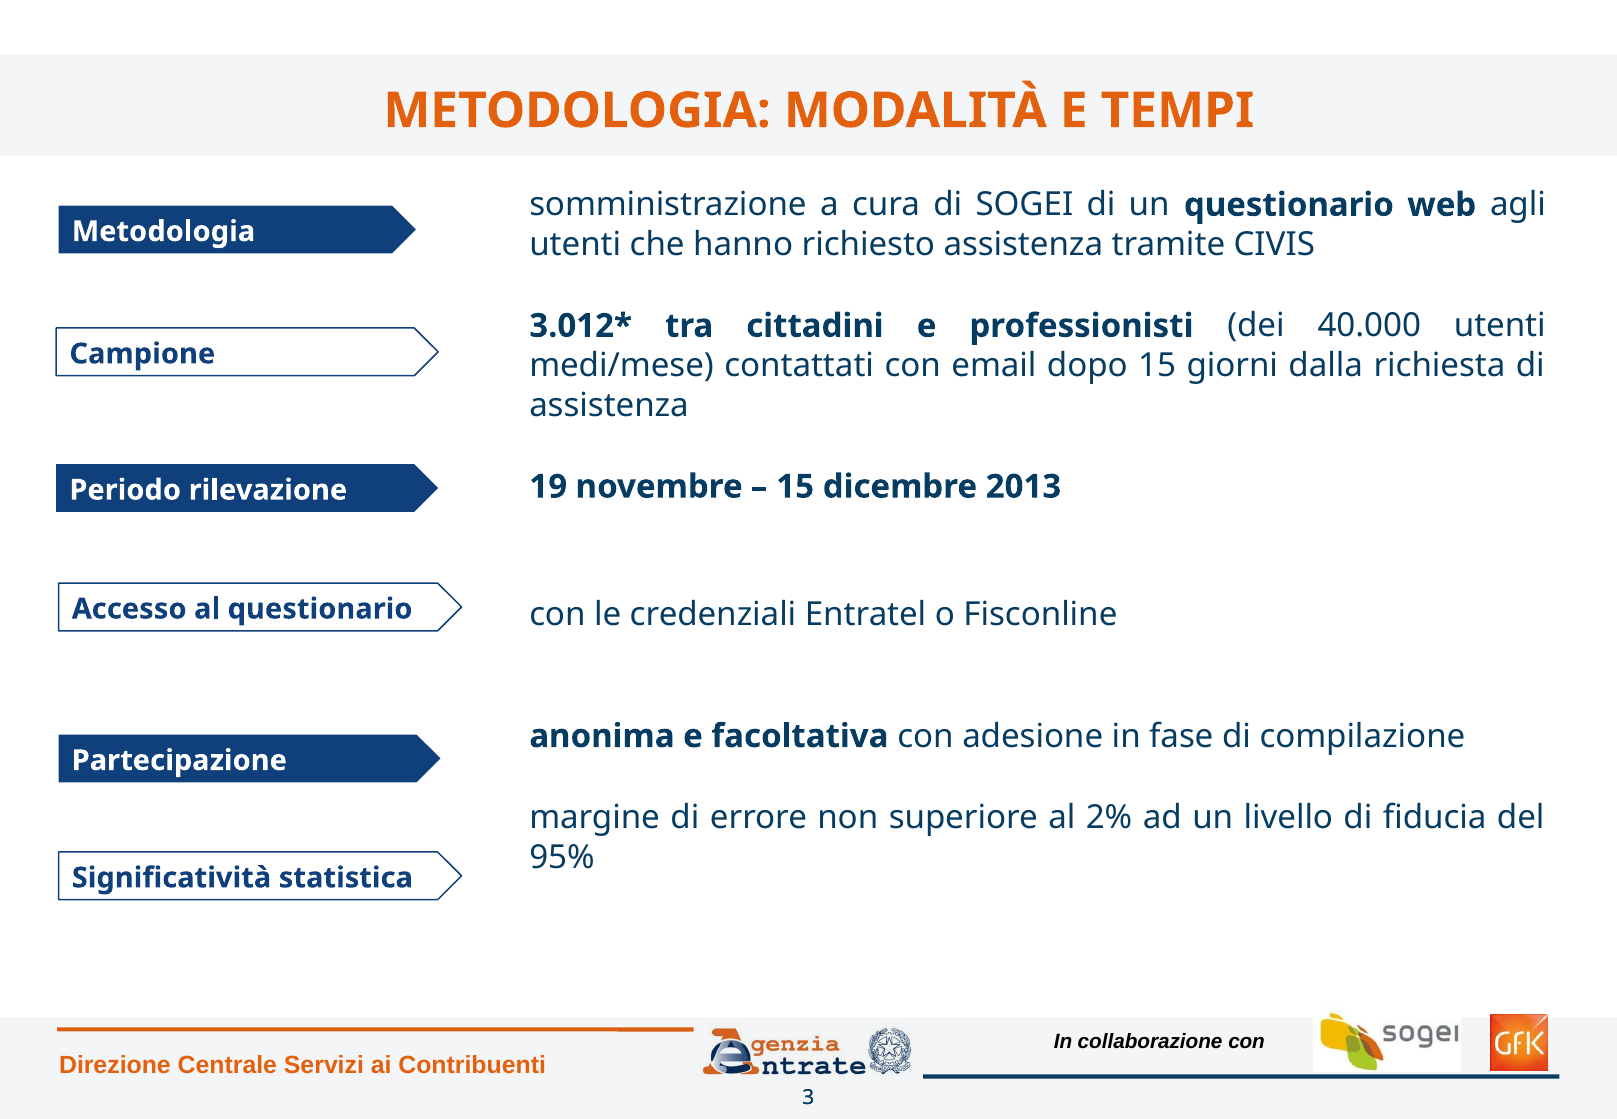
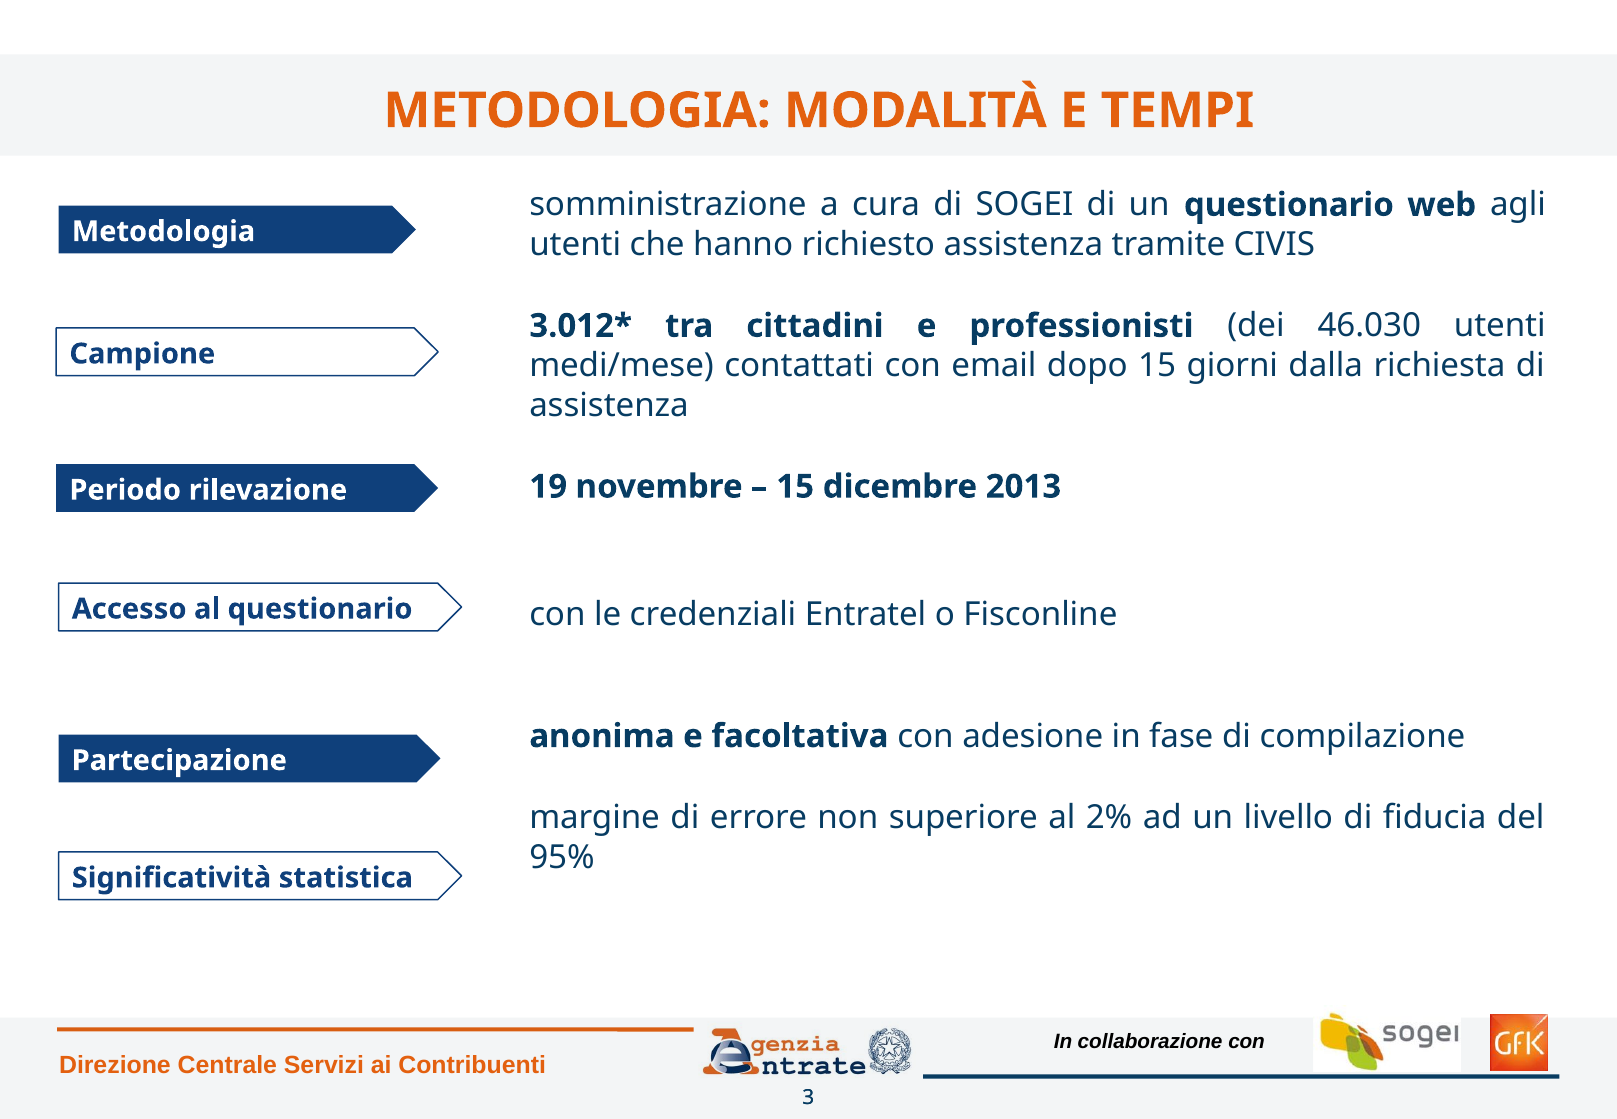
40.000: 40.000 -> 46.030 (1369, 326)
